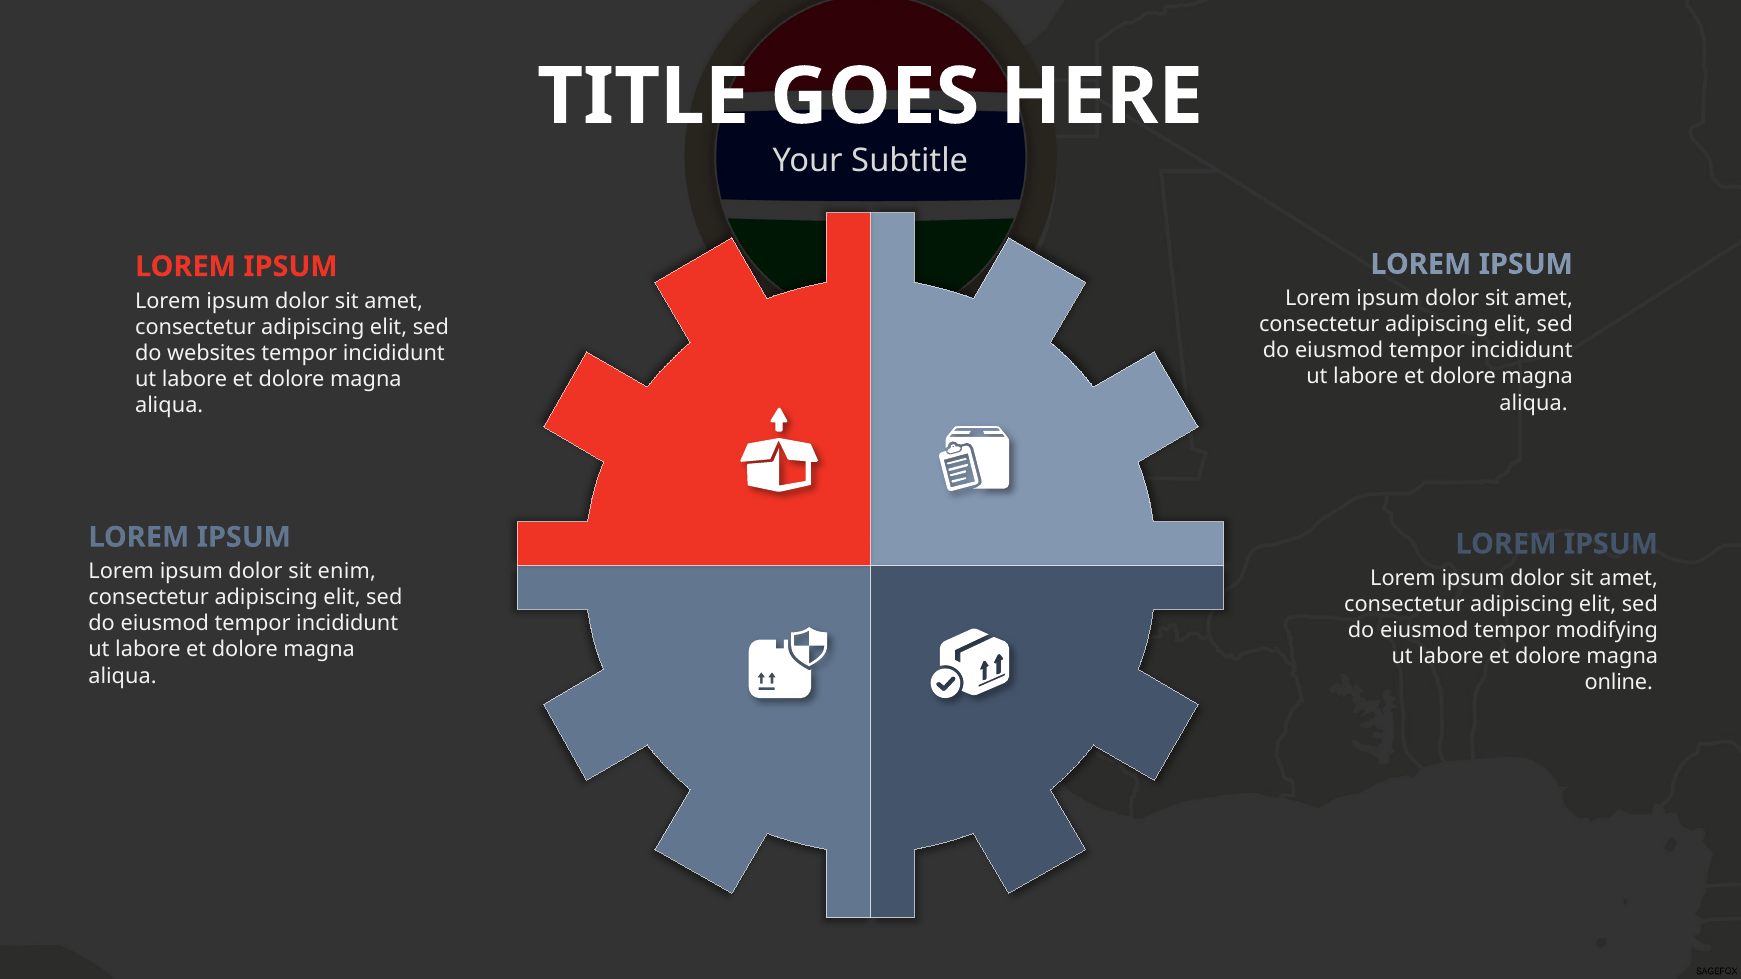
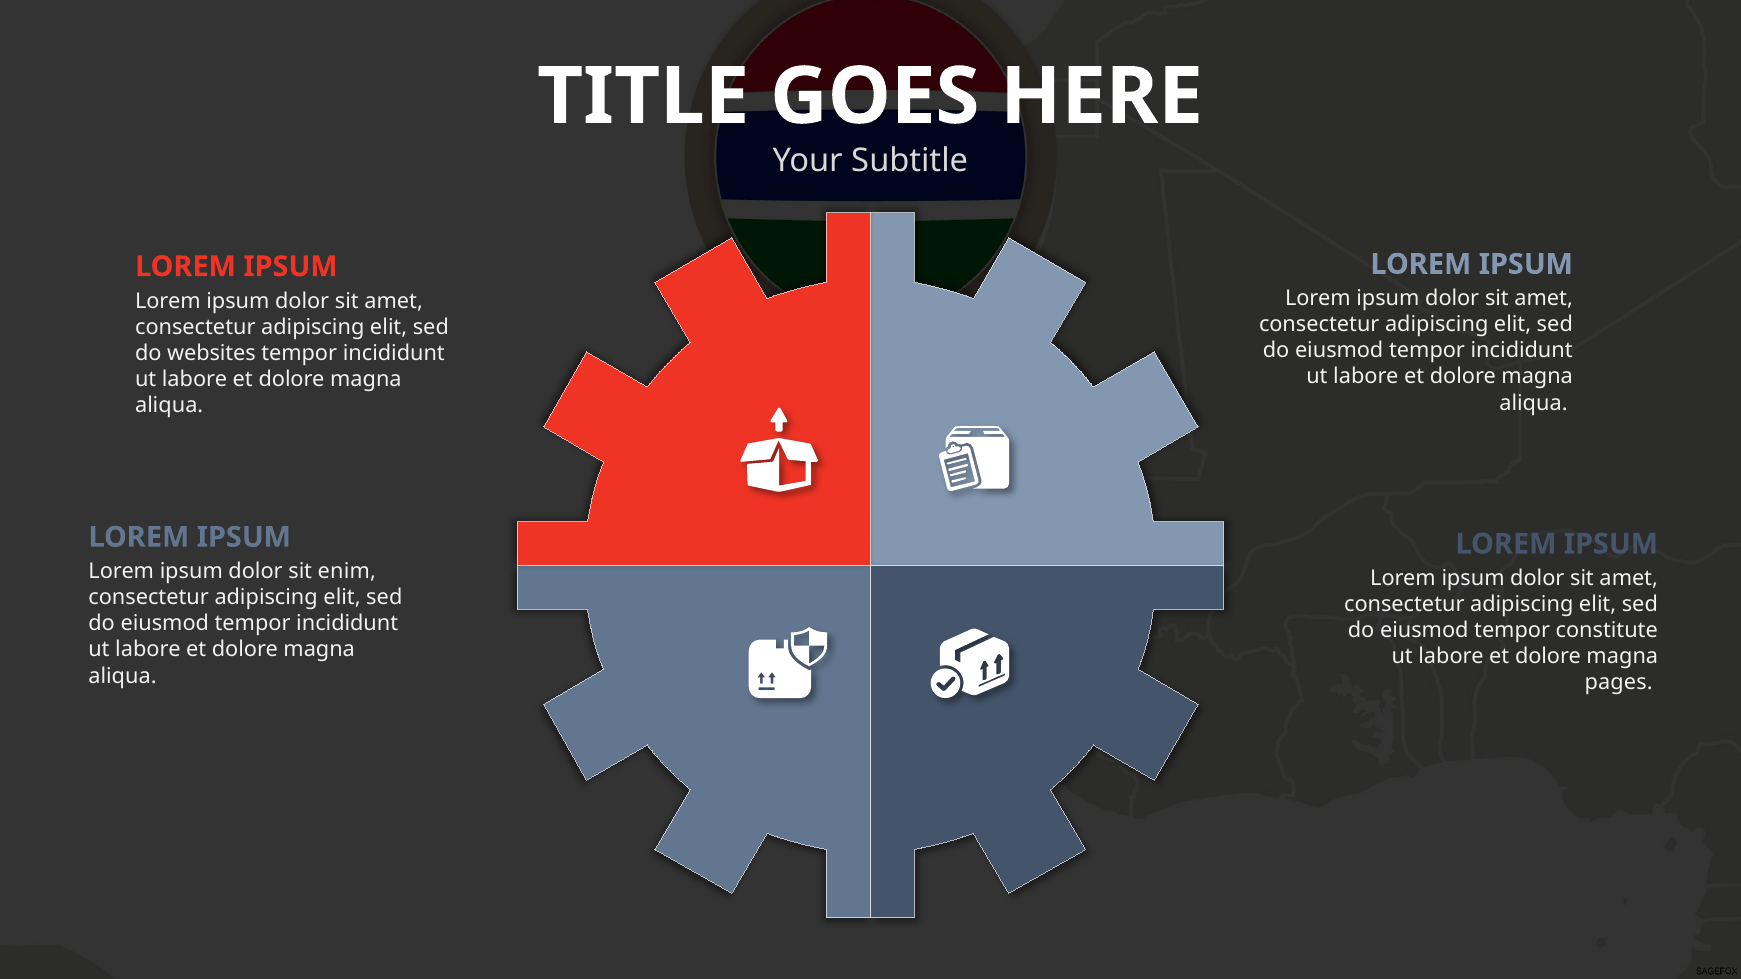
modifying: modifying -> constitute (1607, 631)
online: online -> pages (1619, 683)
